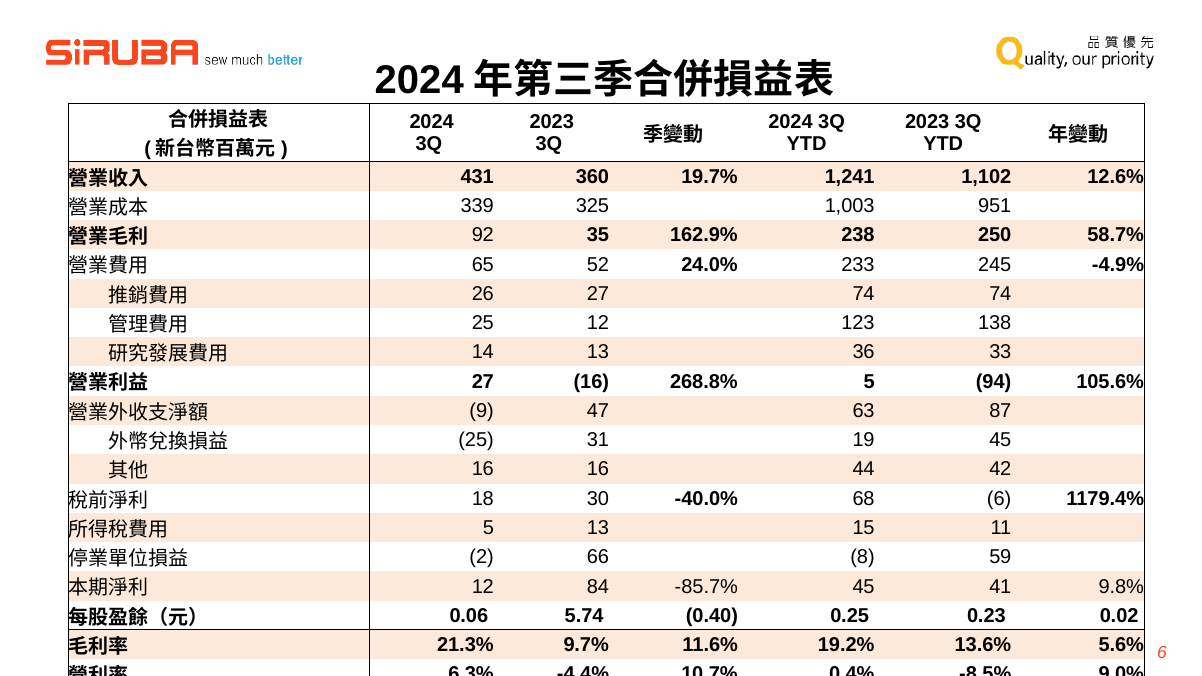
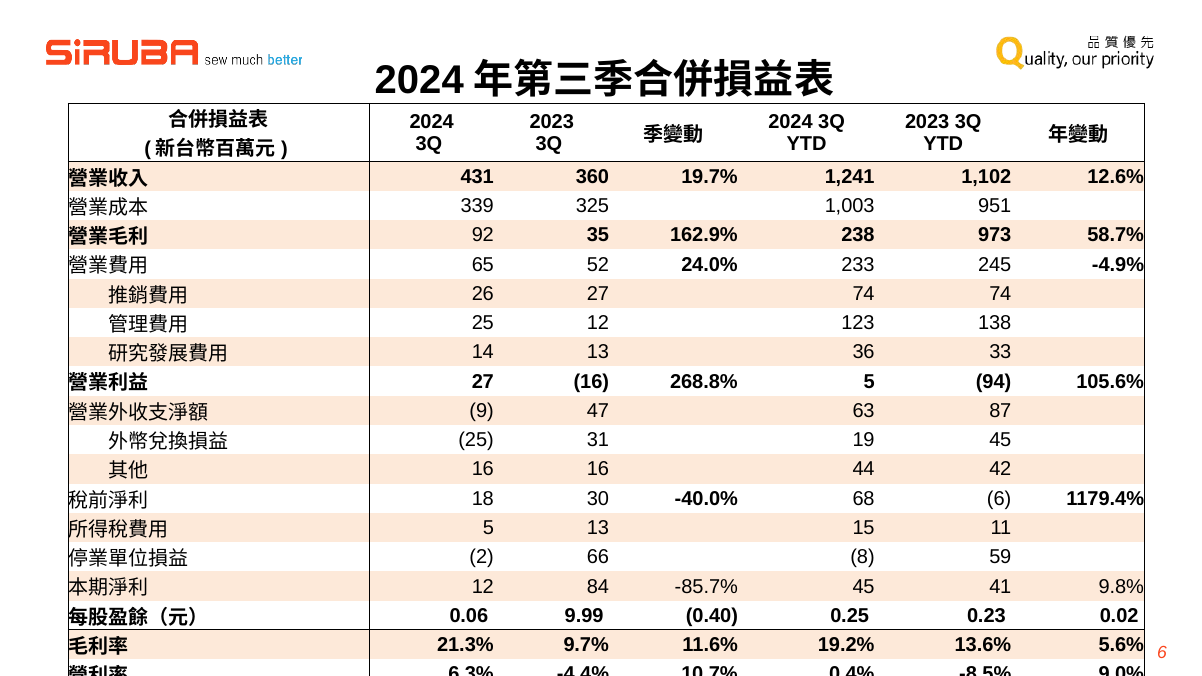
250: 250 -> 973 (995, 235)
5.74: 5.74 -> 9.99 (584, 616)
